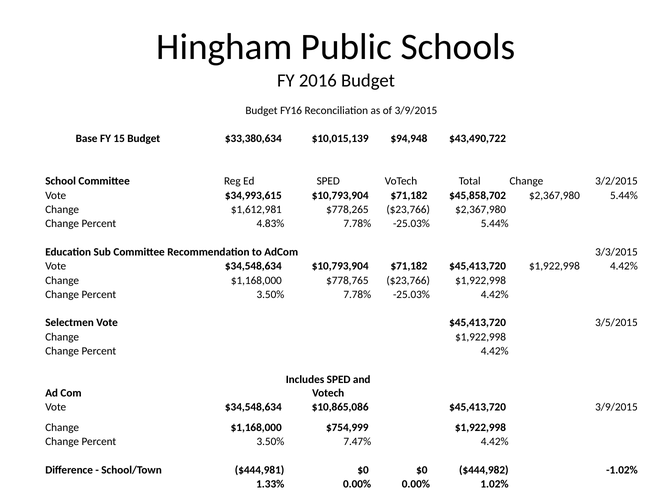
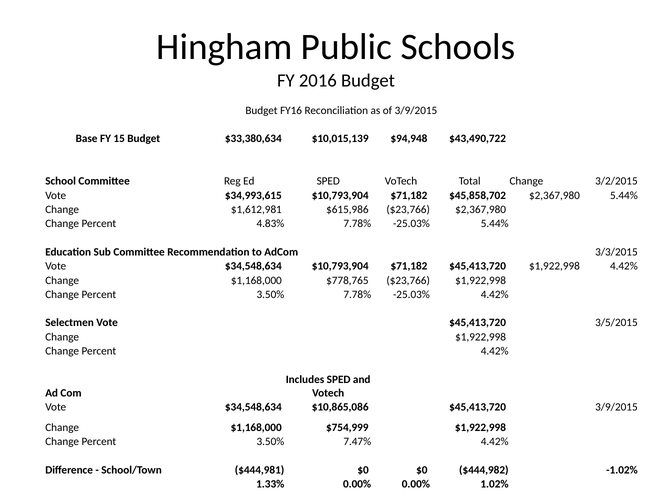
$778,265: $778,265 -> $615,986 (347, 210)
